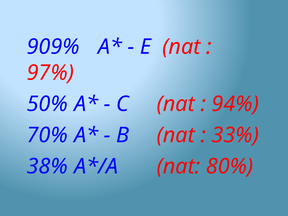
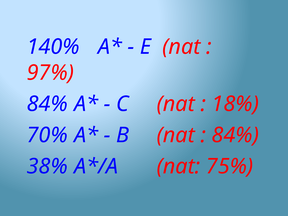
909%: 909% -> 140% (53, 47)
50%: 50% -> 84% (47, 104)
94%: 94% -> 18% (235, 104)
33%: 33% -> 84% (235, 135)
80%: 80% -> 75% (230, 166)
